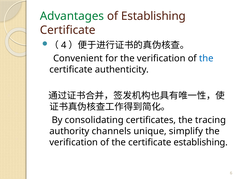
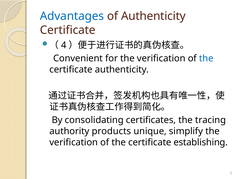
Advantages colour: green -> blue (72, 16)
of Establishing: Establishing -> Authenticity (153, 16)
channels: channels -> products (111, 131)
